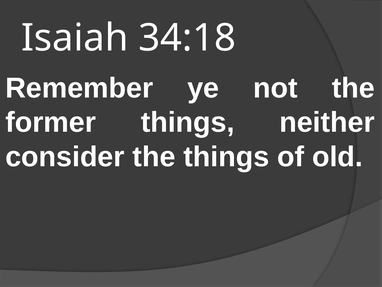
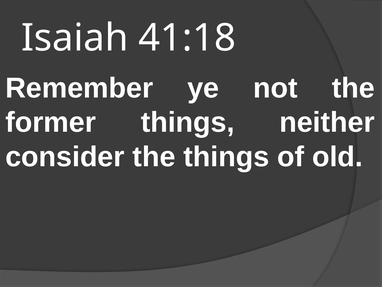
34:18: 34:18 -> 41:18 (187, 38)
